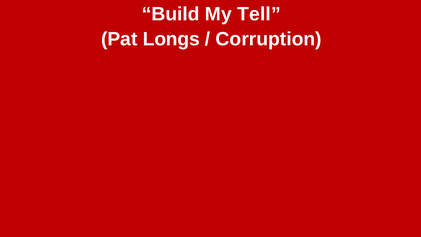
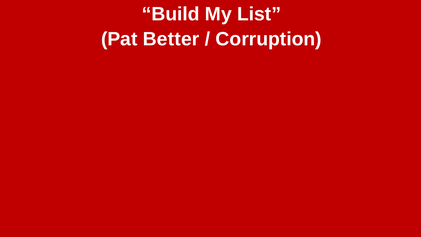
Tell: Tell -> List (259, 14)
Longs: Longs -> Better (171, 39)
